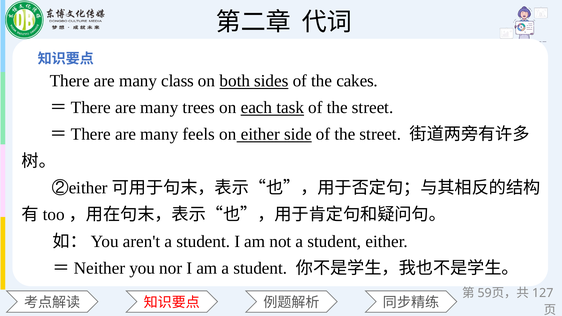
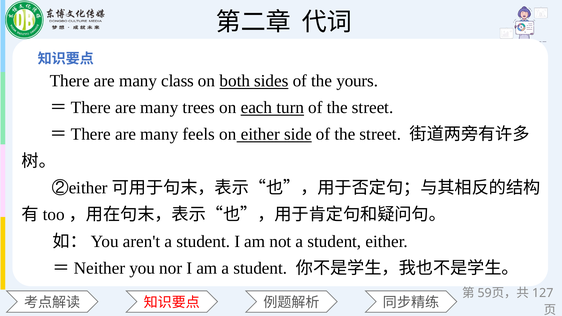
cakes: cakes -> yours (357, 81)
task: task -> turn (290, 108)
